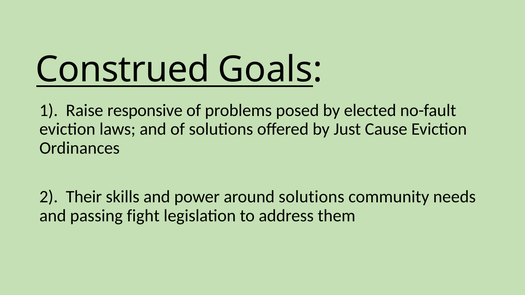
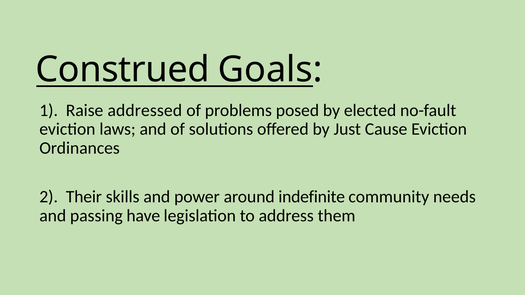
responsive: responsive -> addressed (145, 110)
around solutions: solutions -> indefinite (312, 197)
fight: fight -> have (143, 216)
